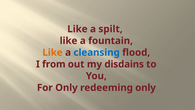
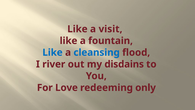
spilt: spilt -> visit (111, 29)
Like colour: orange -> blue (52, 52)
from: from -> river (54, 64)
For Only: Only -> Love (66, 87)
